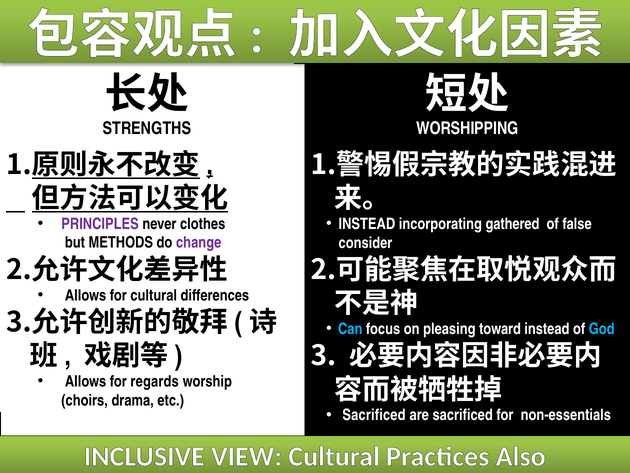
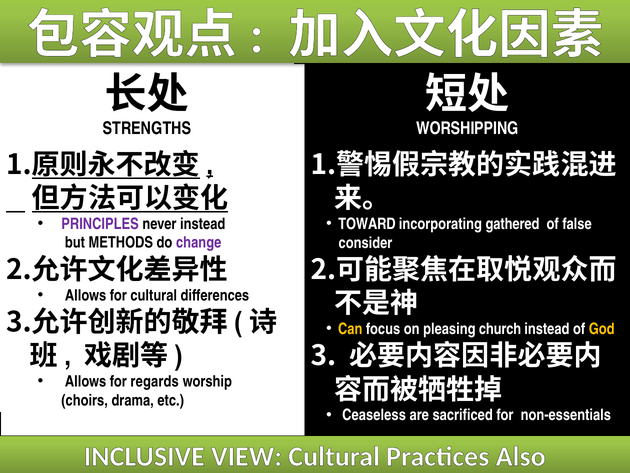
never clothes: clothes -> instead (203, 224)
INSTEAD: INSTEAD -> TOWARD (367, 224)
Can colour: light blue -> yellow (350, 329)
toward: toward -> church (500, 329)
God colour: light blue -> yellow (602, 329)
Sacrificed: Sacrificed -> Ceaseless (374, 415)
